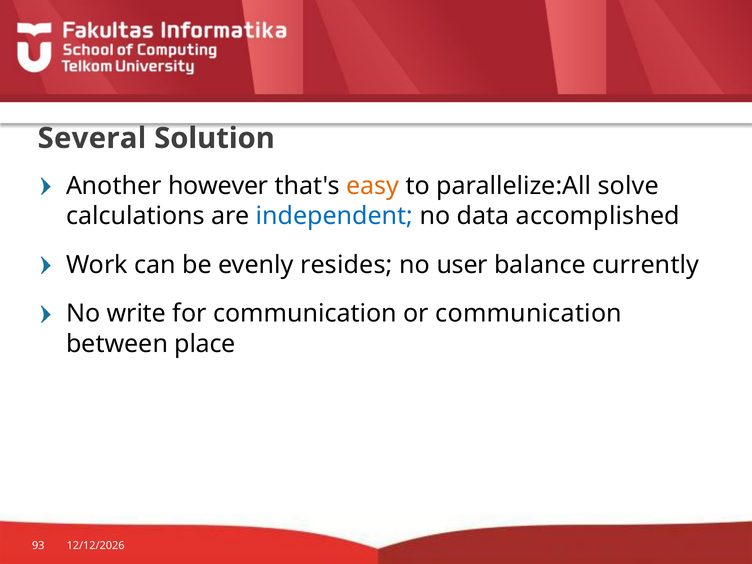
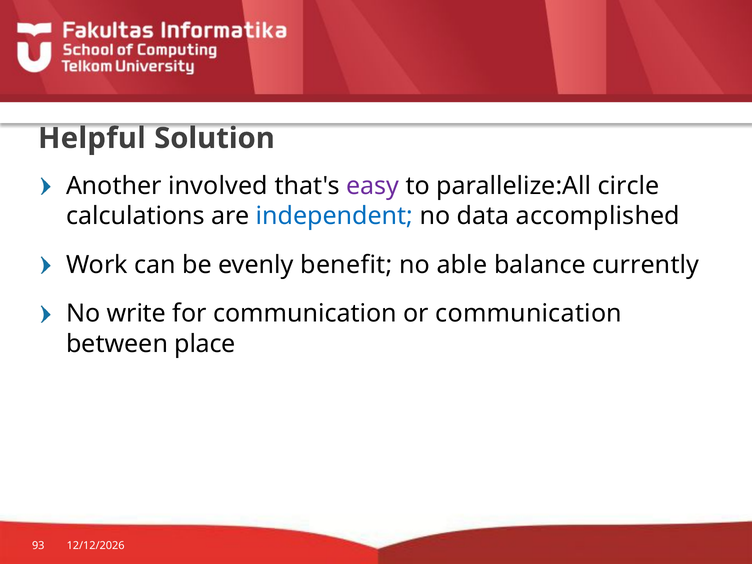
Several: Several -> Helpful (92, 138)
however: however -> involved (218, 186)
easy colour: orange -> purple (373, 186)
solve: solve -> circle (628, 186)
resides: resides -> benefit (346, 265)
user: user -> able (462, 265)
